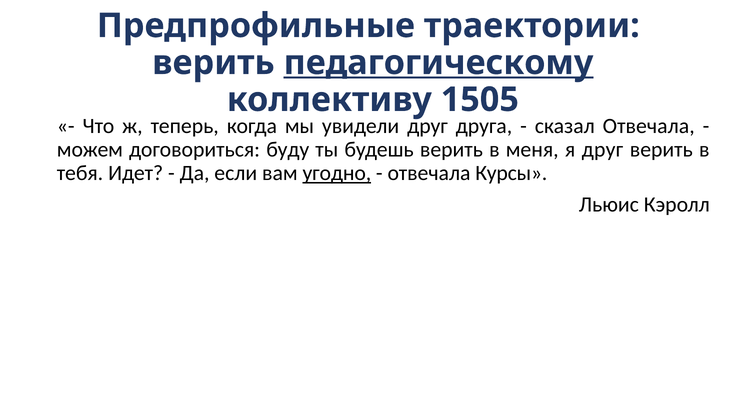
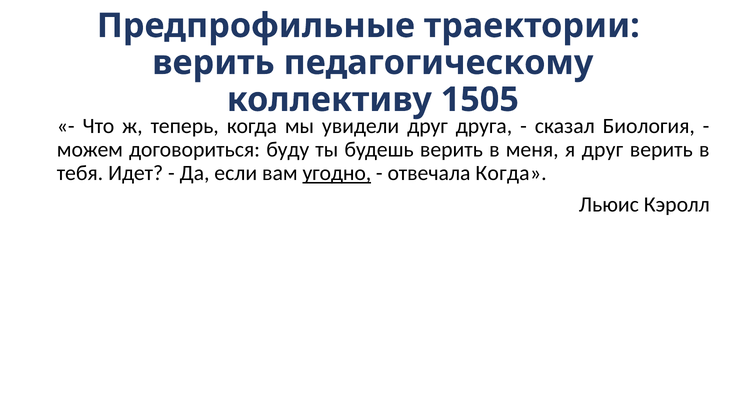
педагогическому underline: present -> none (439, 63)
сказал Отвечала: Отвечала -> Биология (649, 126)
отвечала Курсы: Курсы -> Когда (511, 173)
